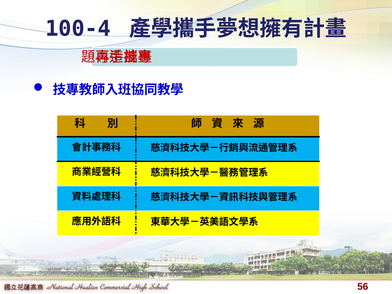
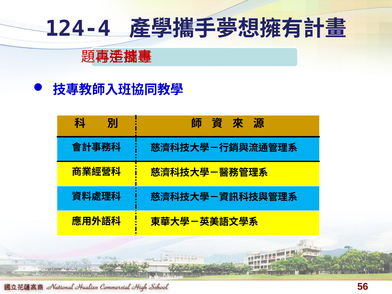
100-4: 100-4 -> 124-4 (78, 29)
